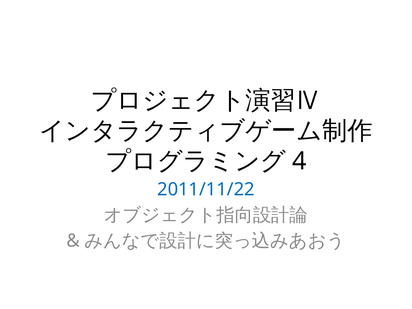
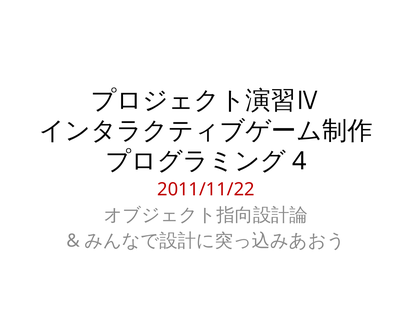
2011/11/22 colour: blue -> red (206, 189)
